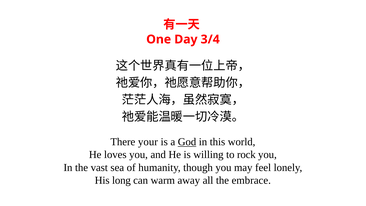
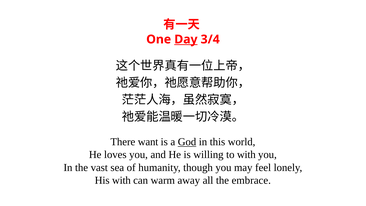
Day underline: none -> present (186, 39)
your: your -> want (148, 142)
to rock: rock -> with (246, 155)
His long: long -> with (121, 180)
